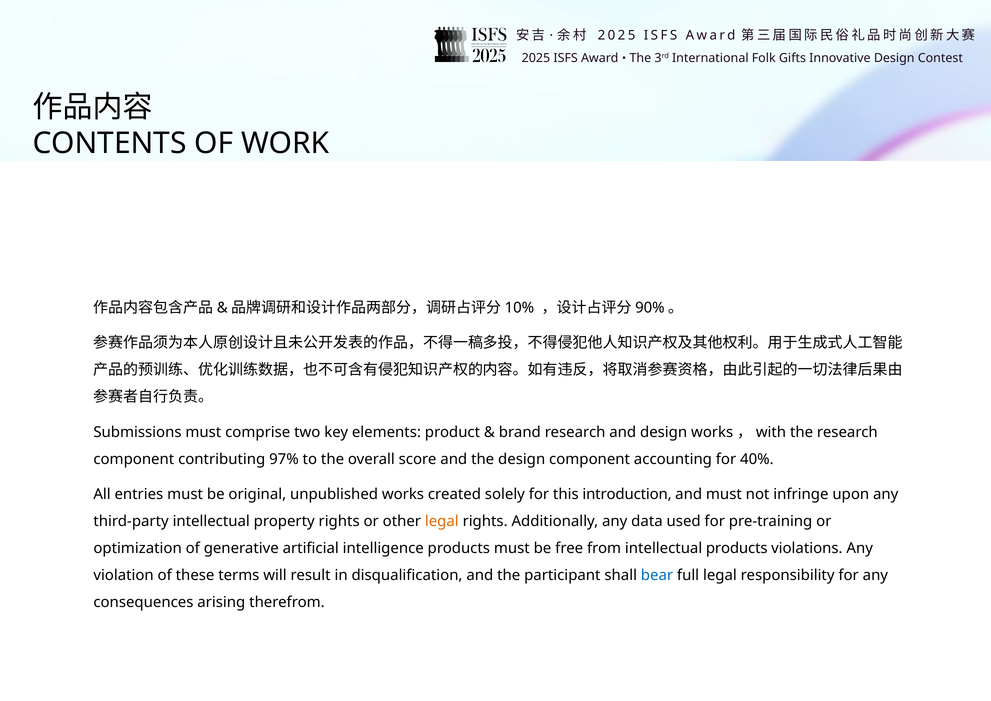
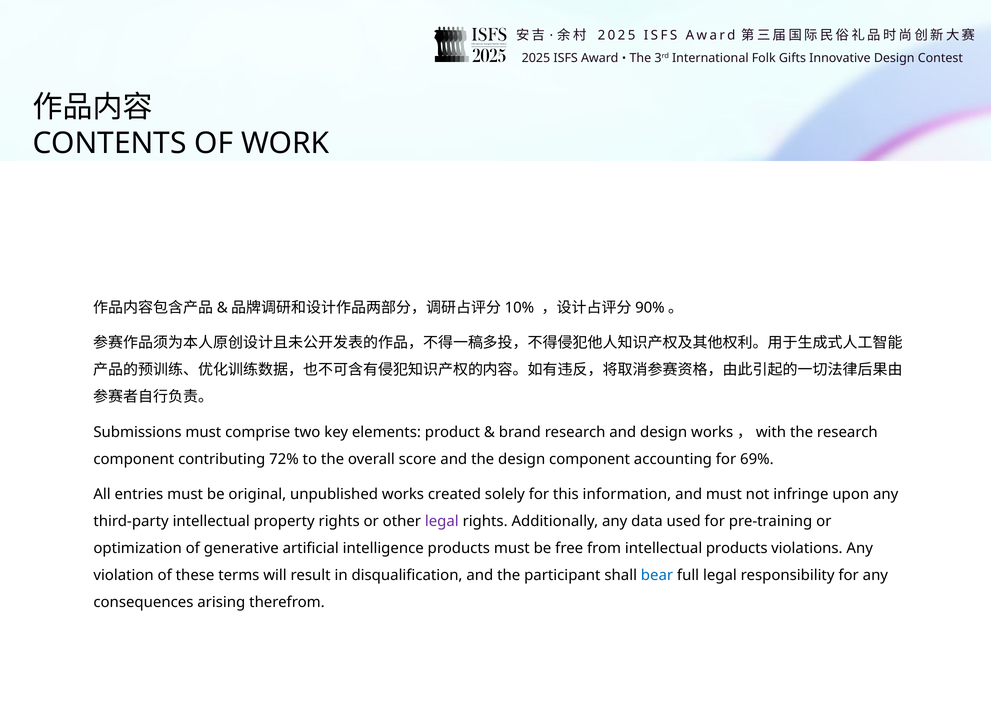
97%: 97% -> 72% (284, 459)
40%: 40% -> 69% (757, 459)
introduction: introduction -> information (627, 494)
legal colour: orange -> purple (442, 521)
